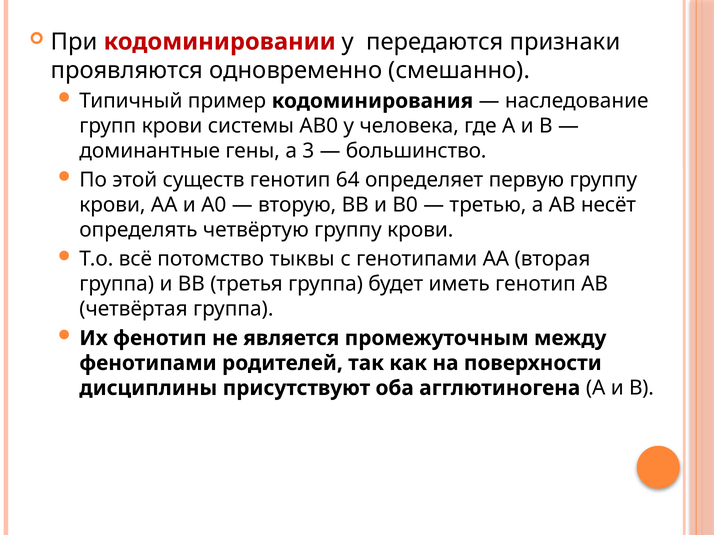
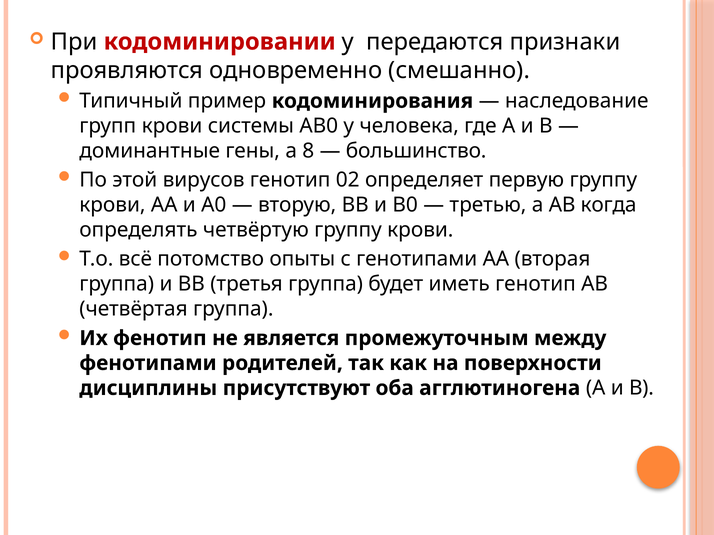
3: 3 -> 8 (308, 151)
существ: существ -> вирусов (204, 180)
64: 64 -> 02 (348, 180)
несёт: несёт -> когда (609, 205)
тыквы: тыквы -> опыты (302, 259)
